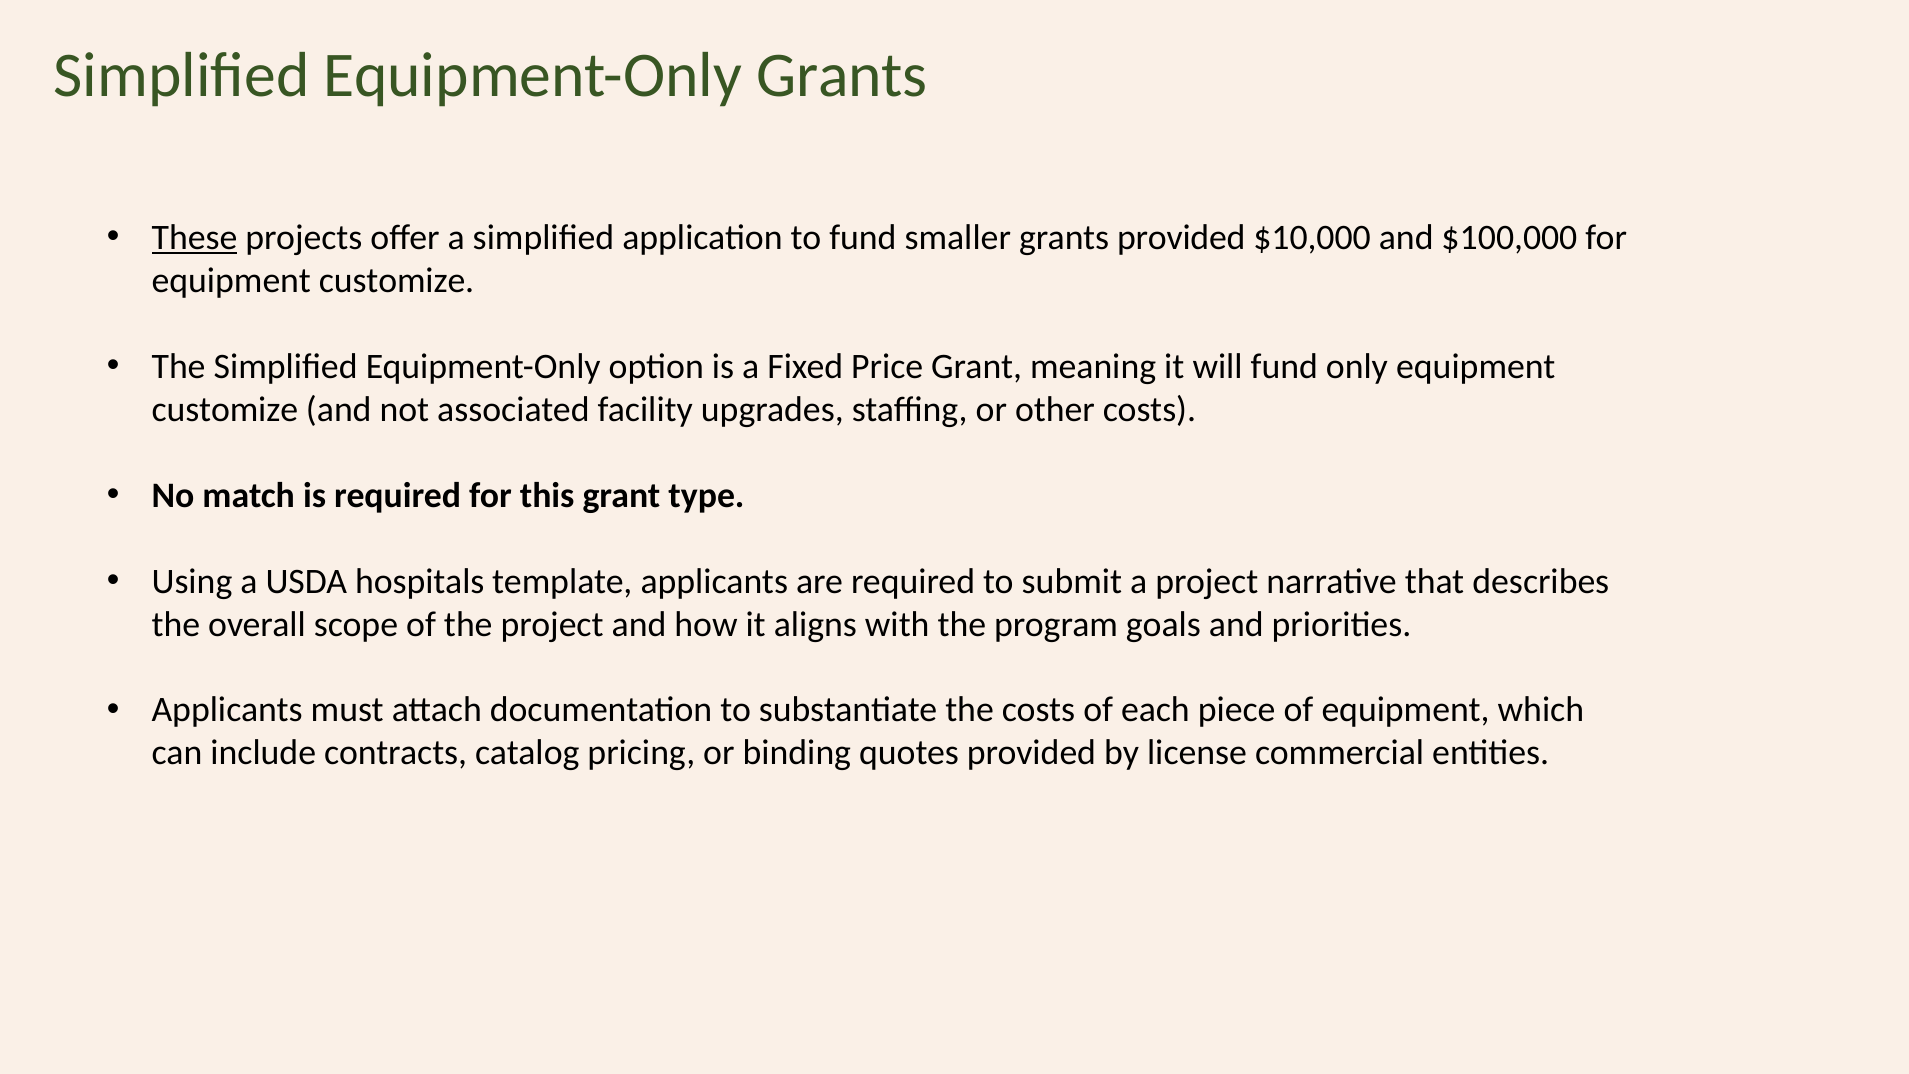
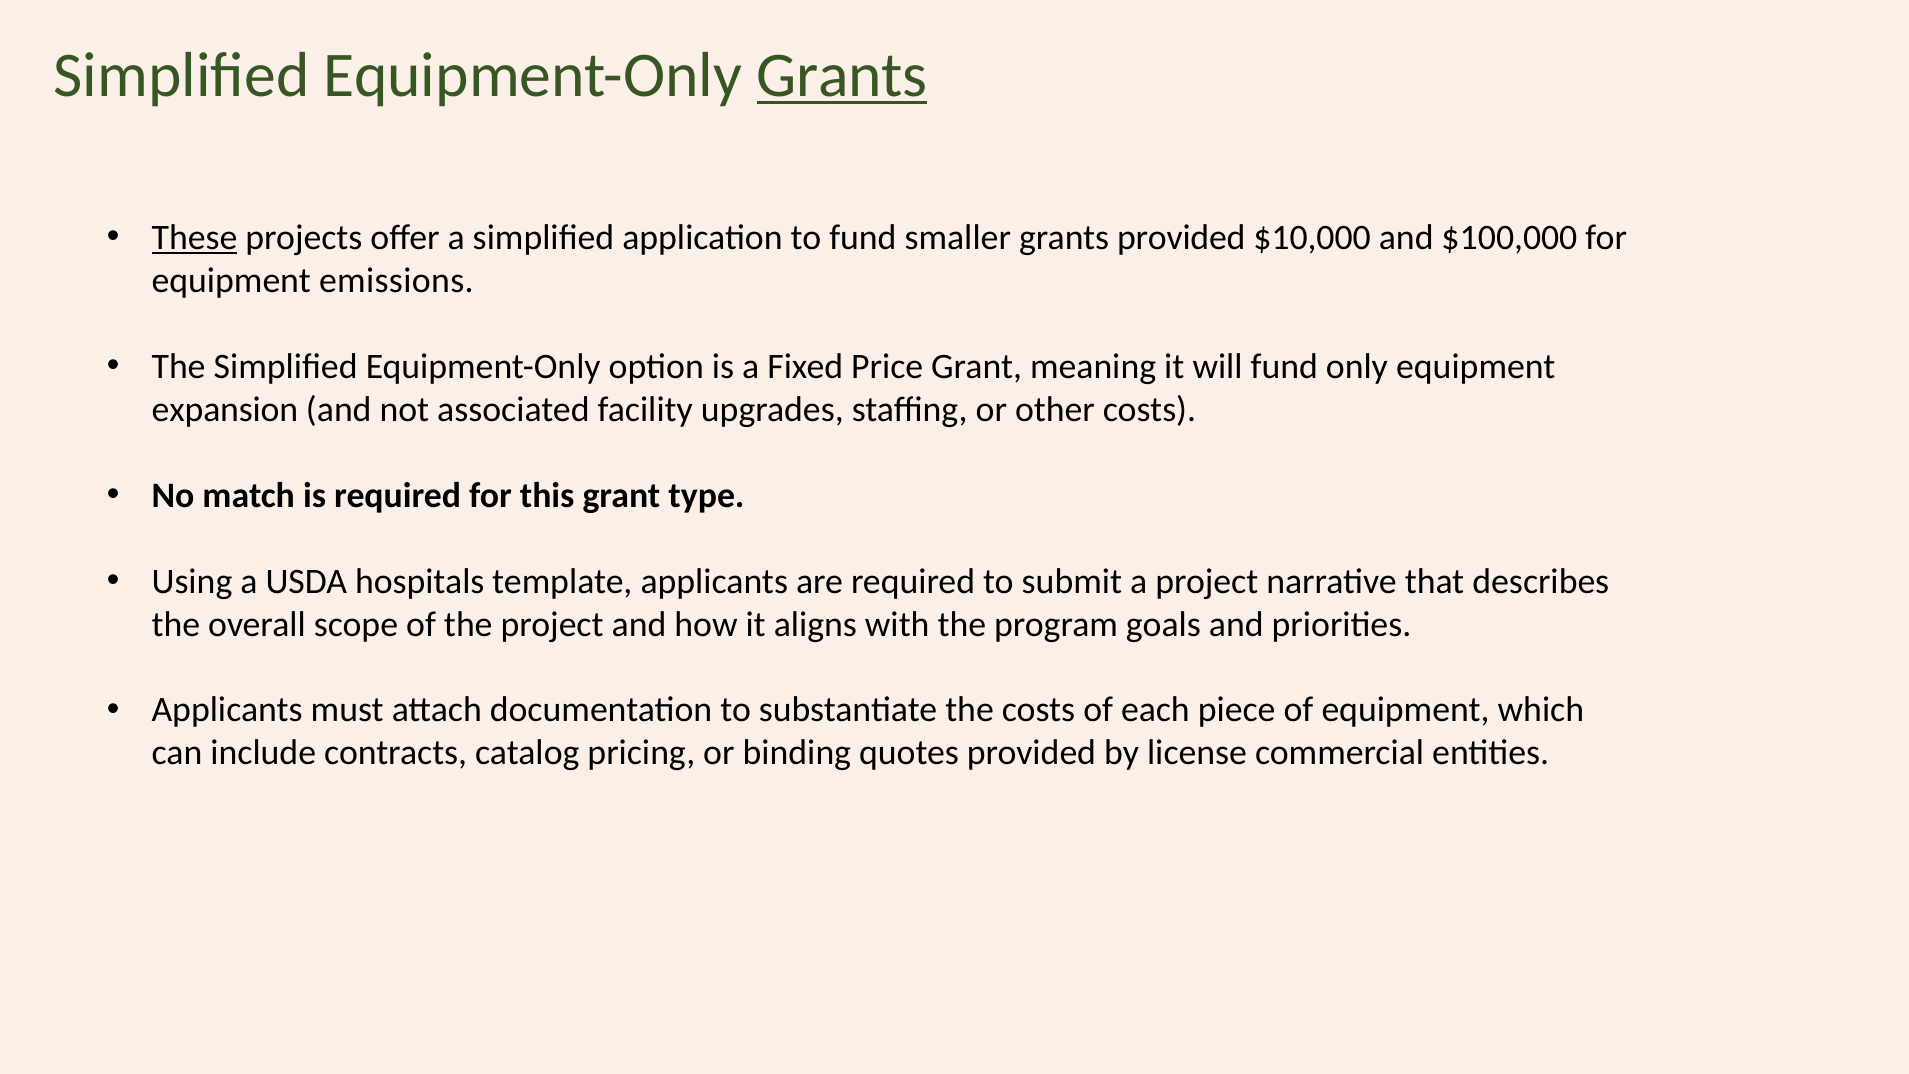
Grants underline: none -> present (842, 75)
customize: customize -> emissions (396, 281)
customize: customize -> expansion (225, 409)
